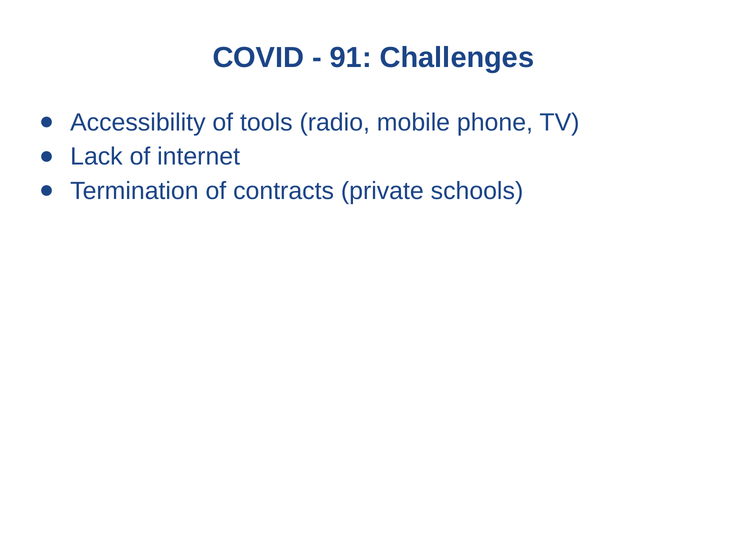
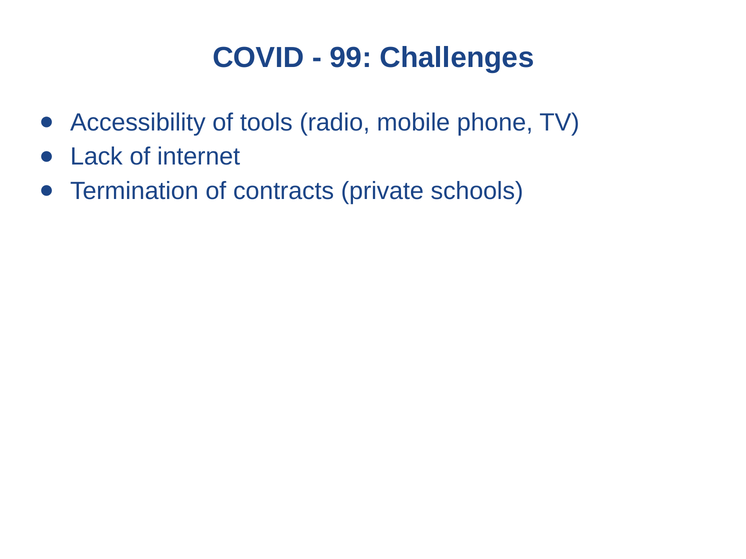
91: 91 -> 99 (351, 58)
